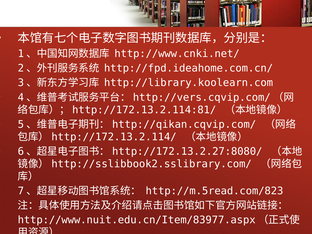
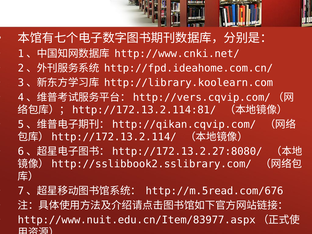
http://m.5read.com/823: http://m.5read.com/823 -> http://m.5read.com/676 (214, 191)
